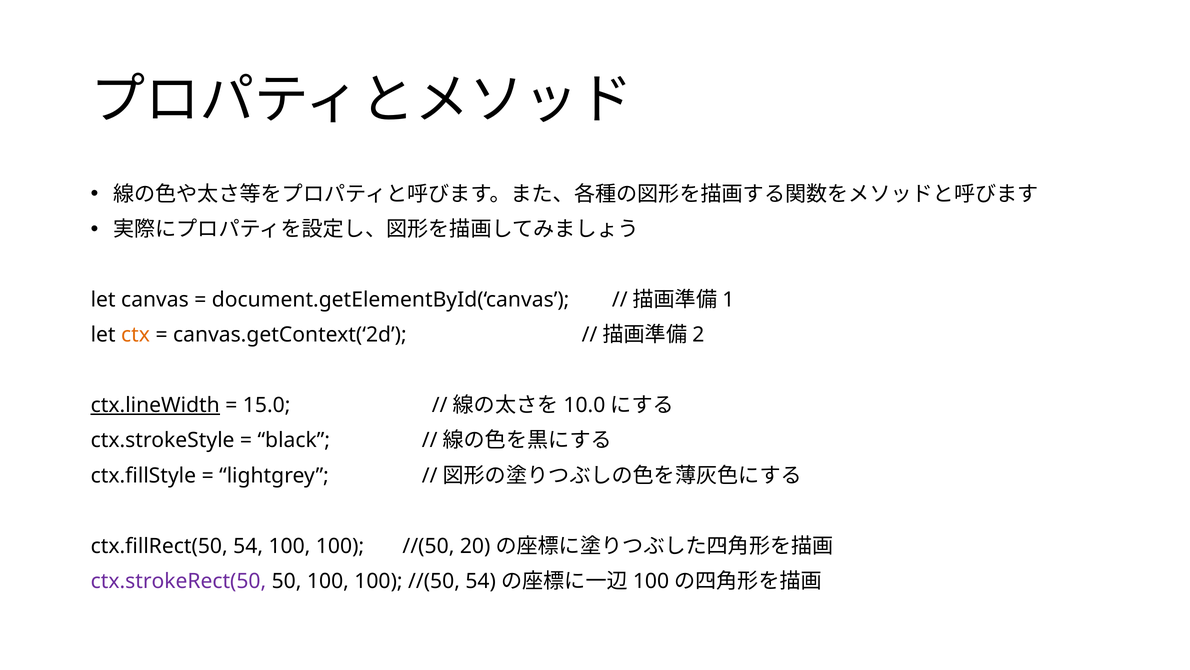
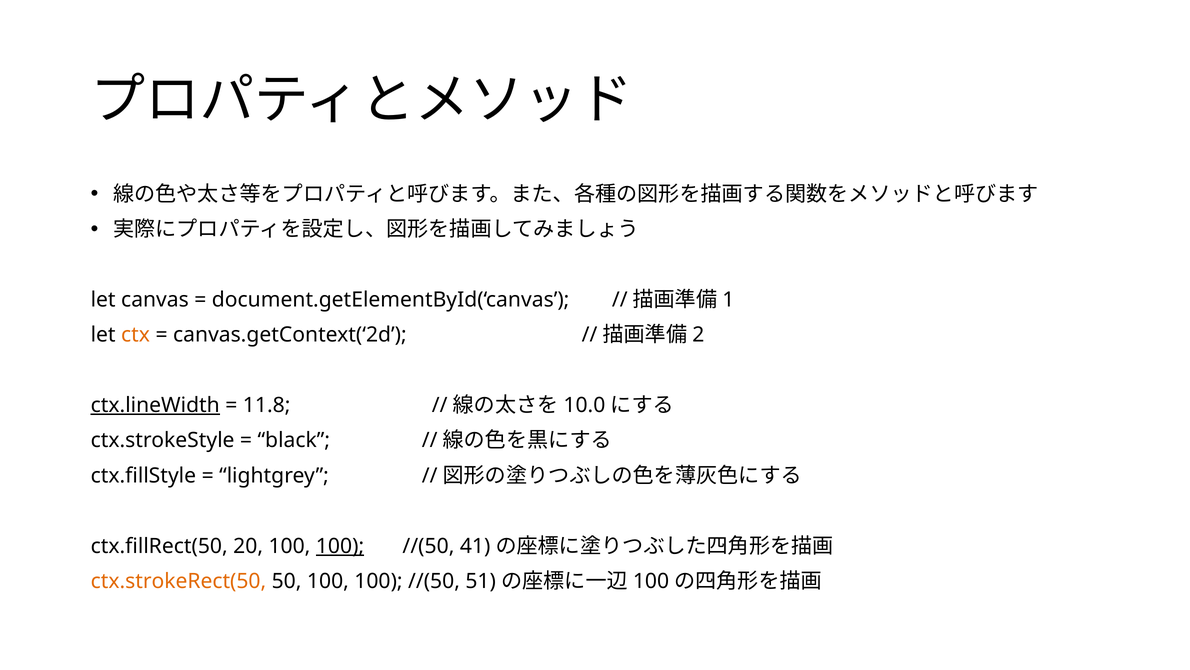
15.0: 15.0 -> 11.8 (267, 405)
ctx.fillRect(50 54: 54 -> 20 (248, 546)
100 underline: none -> present (340, 546)
20: 20 -> 41 (475, 546)
ctx.strokeRect(50 colour: purple -> orange (178, 581)
//(50 54: 54 -> 51 (481, 581)
